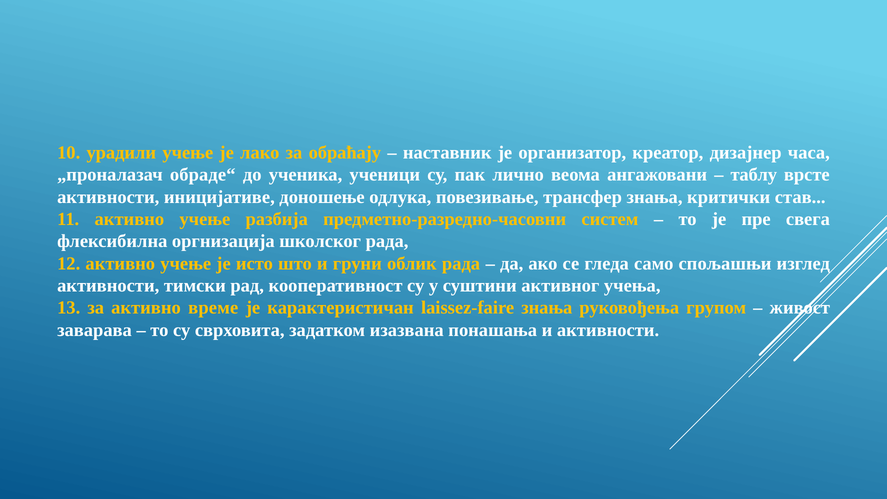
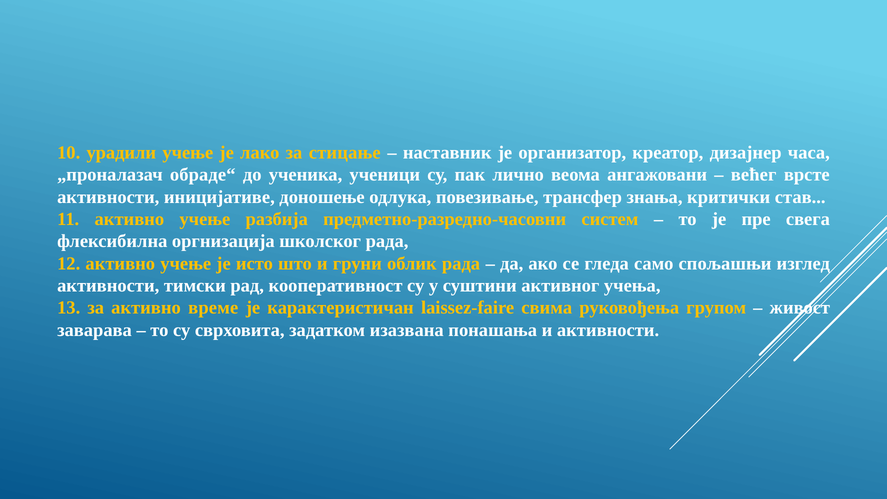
обраћају: обраћају -> стицање (345, 153)
таблу: таблу -> већег (754, 175)
laissez-faire знања: знања -> свима (547, 308)
